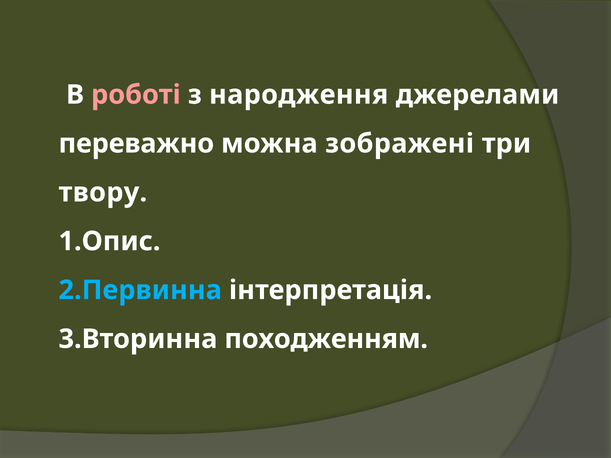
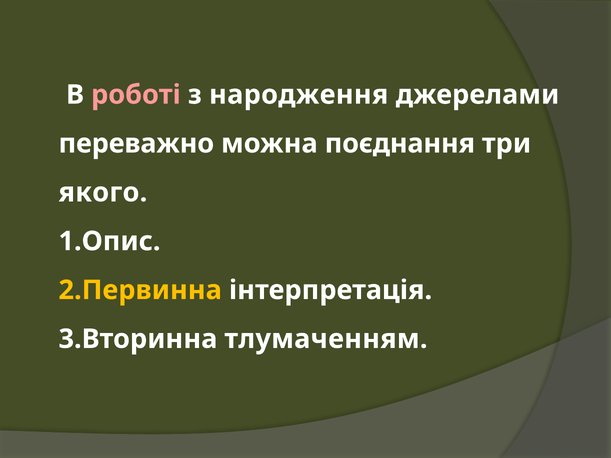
зображені: зображені -> поєднання (400, 144)
твору: твору -> якого (103, 193)
2.Первинна colour: light blue -> yellow (140, 290)
походженням: походженням -> тлумаченням (326, 339)
